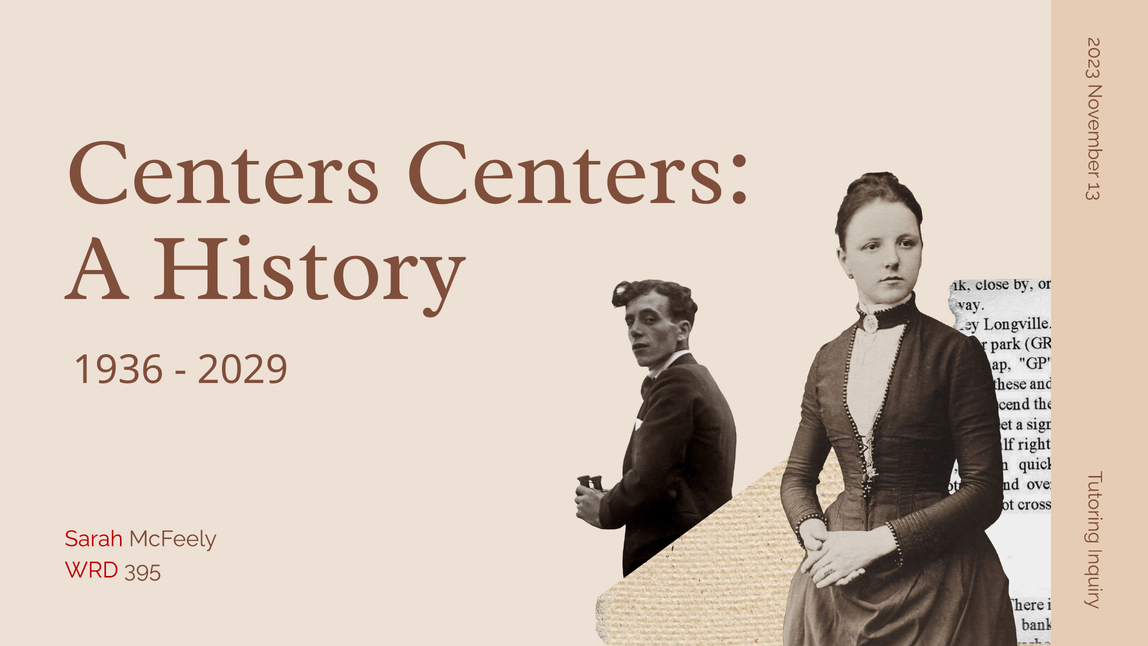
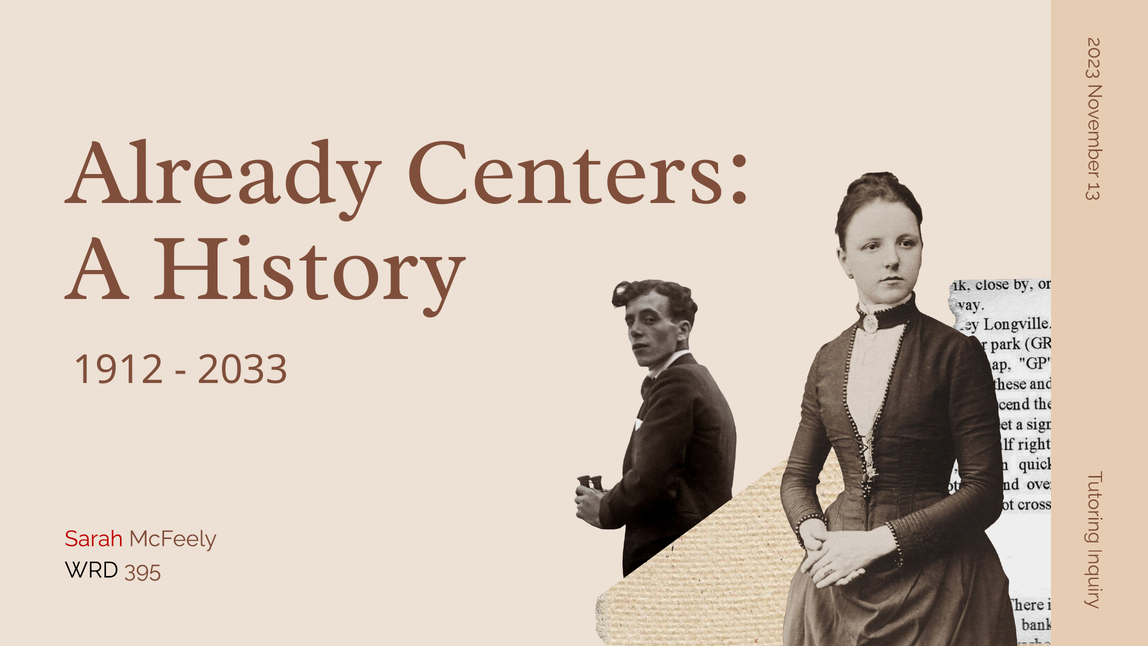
Centers: Centers -> Already (224, 172)
1936: 1936 -> 1912 (118, 370)
2029: 2029 -> 2033 (243, 370)
WRD colour: red -> black (91, 570)
